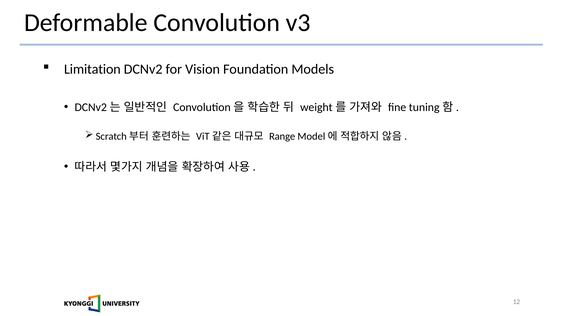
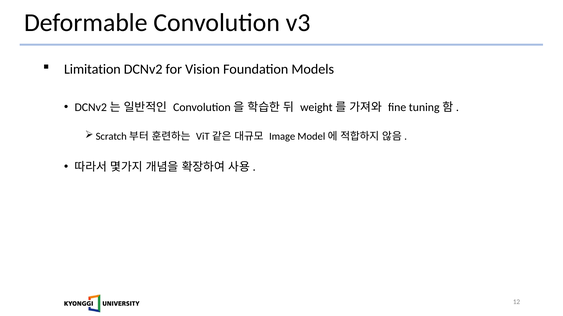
Range: Range -> Image (282, 137)
